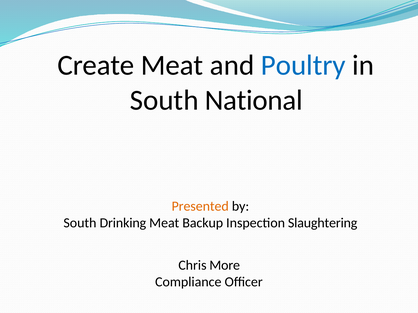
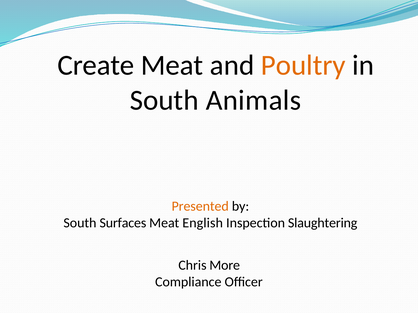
Poultry colour: blue -> orange (303, 66)
National: National -> Animals (253, 100)
Drinking: Drinking -> Surfaces (123, 223)
Backup: Backup -> English (203, 223)
